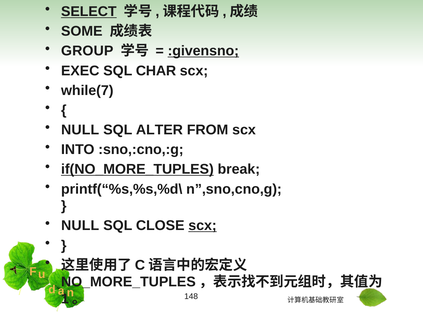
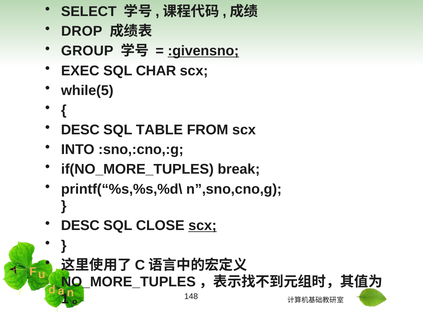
SELECT underline: present -> none (89, 12)
SOME: SOME -> DROP (82, 31)
while(7: while(7 -> while(5 (87, 91)
NULL: NULL -> DESC (80, 130)
ALTER: ALTER -> TABLE (159, 130)
if(NO_MORE_TUPLES underline: present -> none (137, 169)
NULL: NULL -> DESC (80, 226)
